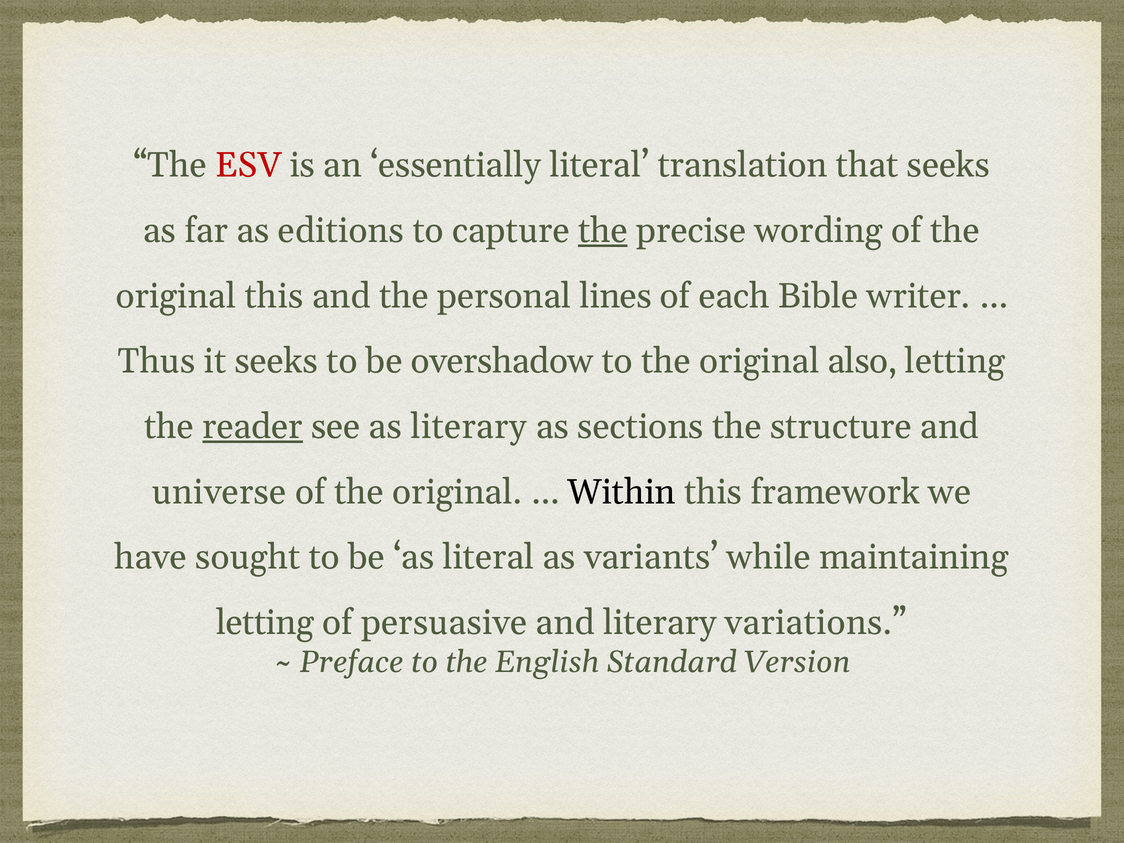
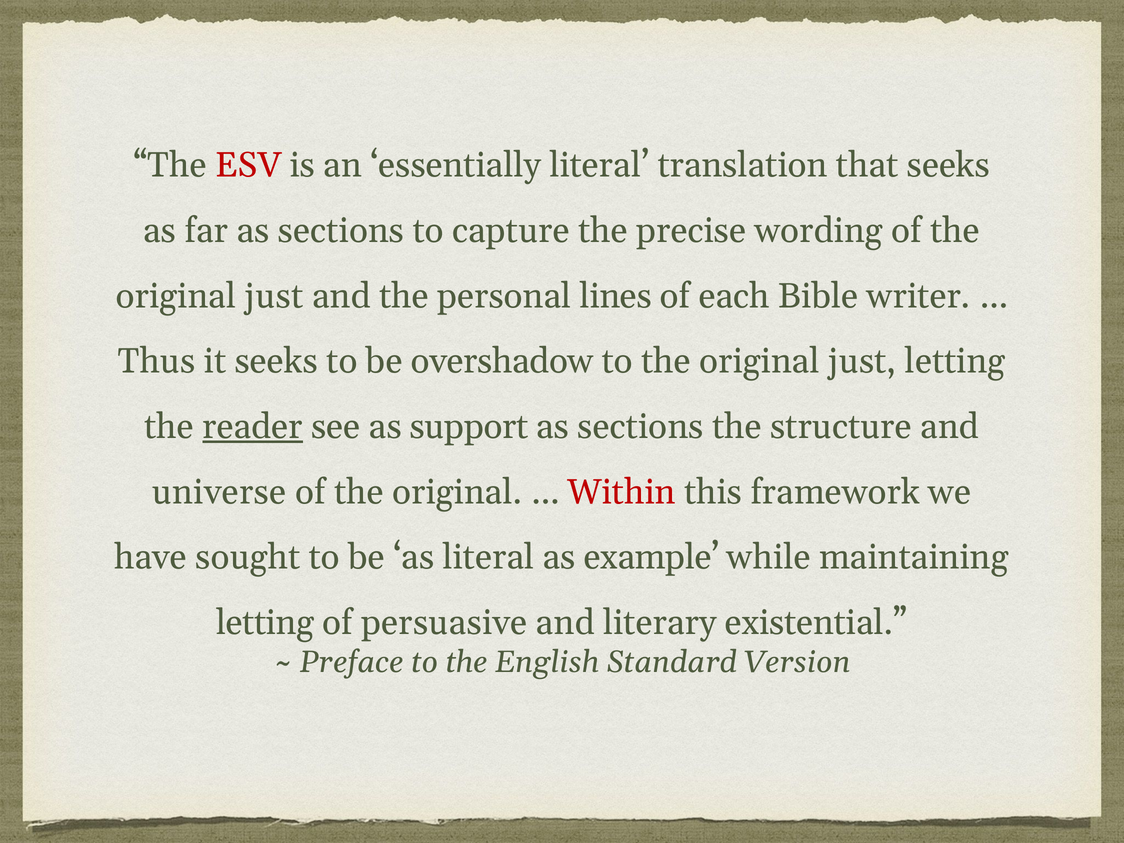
far as editions: editions -> sections (341, 231)
the underline: present -> none (603, 231)
this: this -> just (274, 296)
to the original also: also -> just (862, 361)
as literary: literary -> support (469, 427)
Within colour: black -> red (621, 492)
variants: variants -> example (651, 557)
variations: variations -> existential (816, 623)
